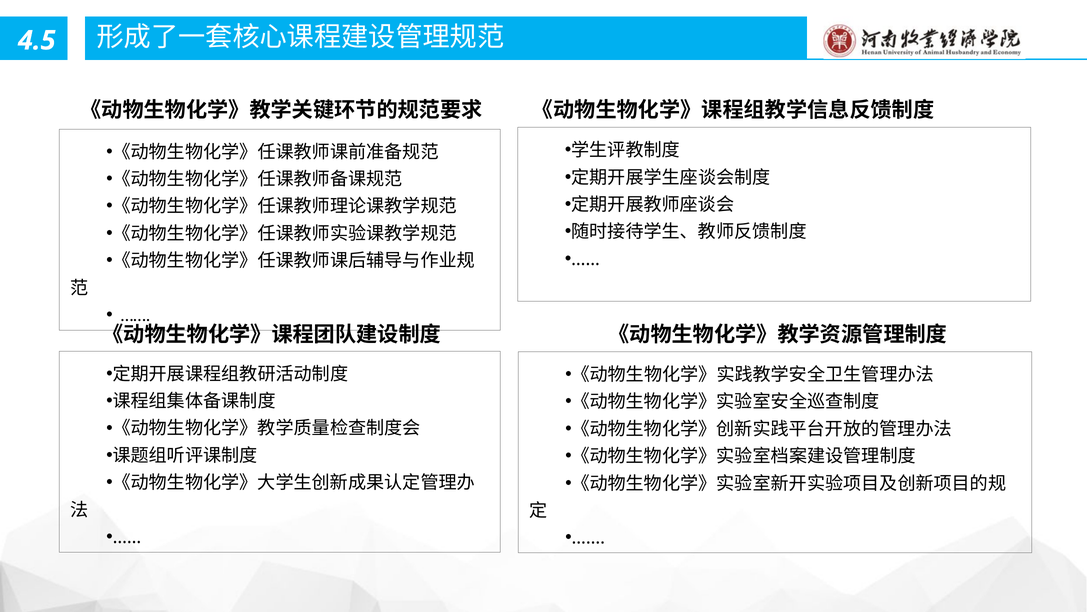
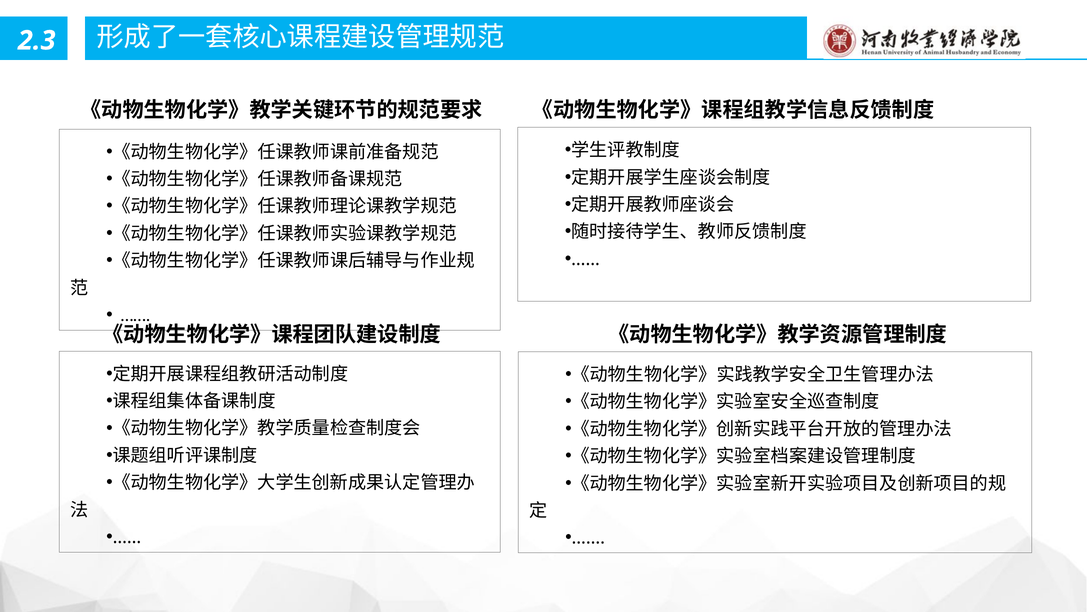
4.5: 4.5 -> 2.3 (37, 41)
